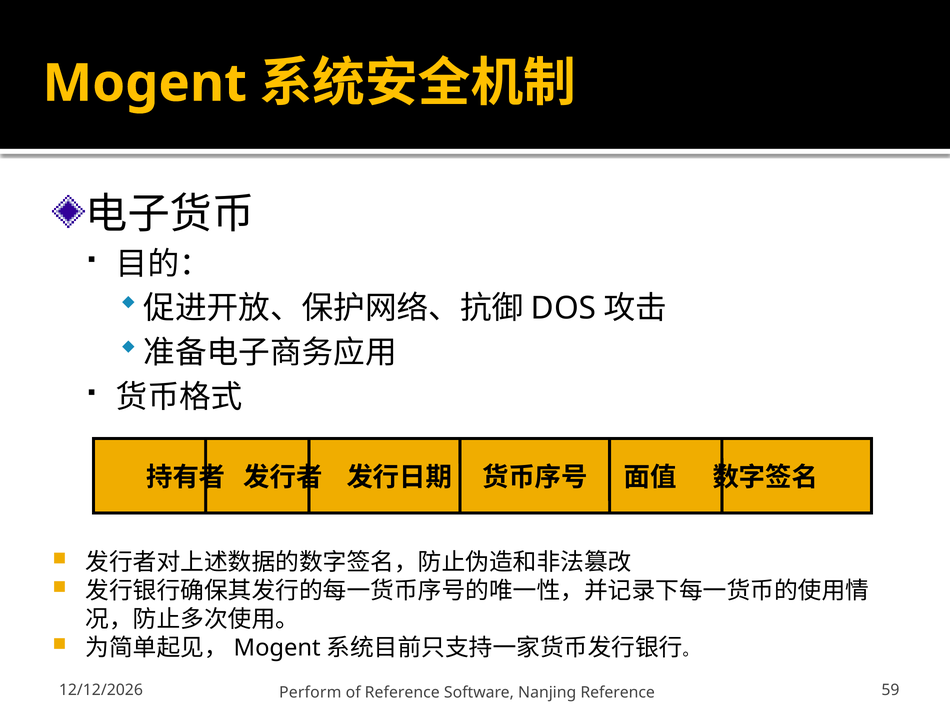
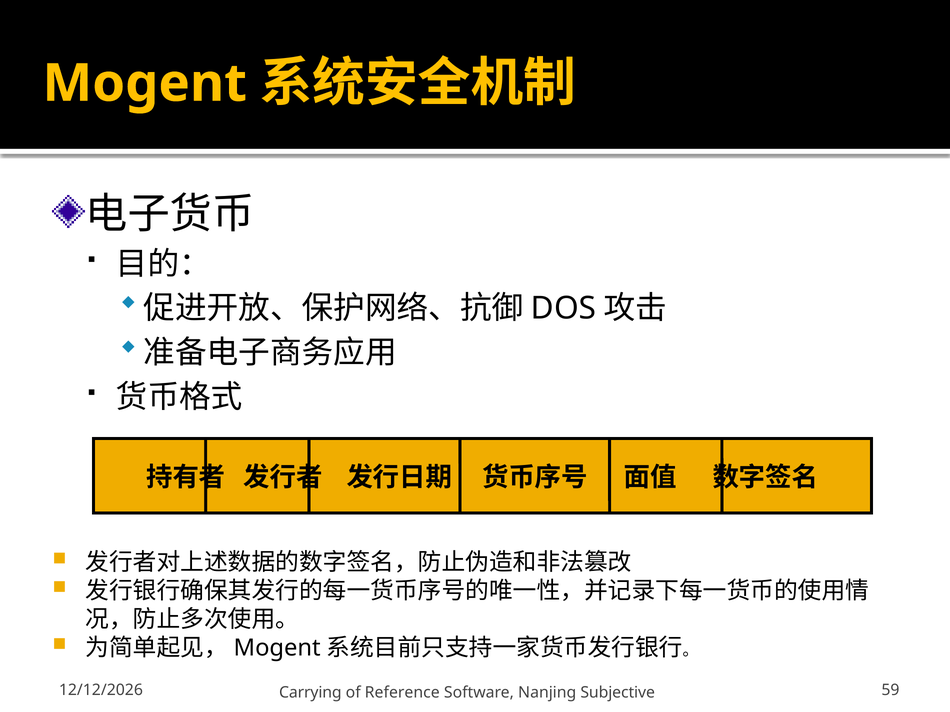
Perform: Perform -> Carrying (310, 693)
Nanjing Reference: Reference -> Subjective (618, 693)
